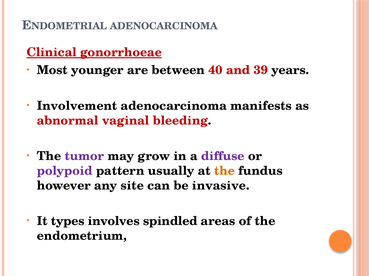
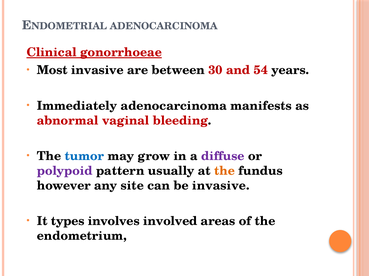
Most younger: younger -> invasive (97, 70)
40: 40 -> 30 (215, 70)
39: 39 -> 54 (261, 70)
Involvement: Involvement -> Immediately (77, 106)
tumor colour: purple -> blue (84, 156)
spindled: spindled -> involved (170, 222)
